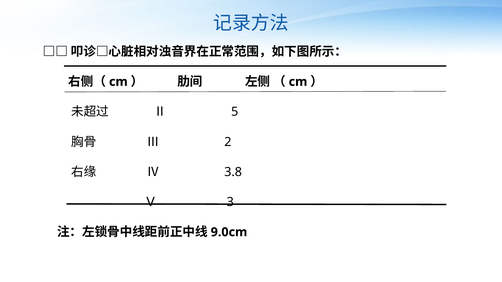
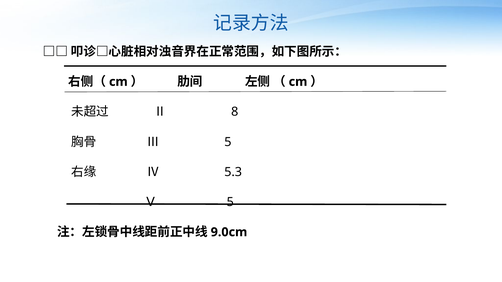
5: 5 -> 8 (235, 112)
Ⅲ 2: 2 -> 5 (228, 142)
3.8: 3.8 -> 5.3 (233, 172)
Ⅴ 3: 3 -> 5 (230, 202)
